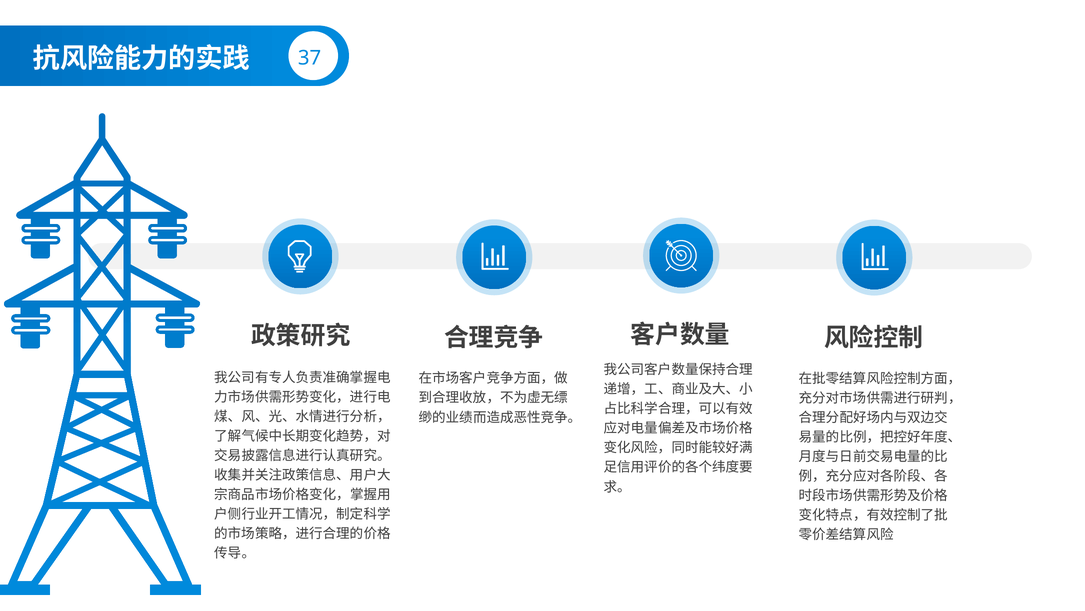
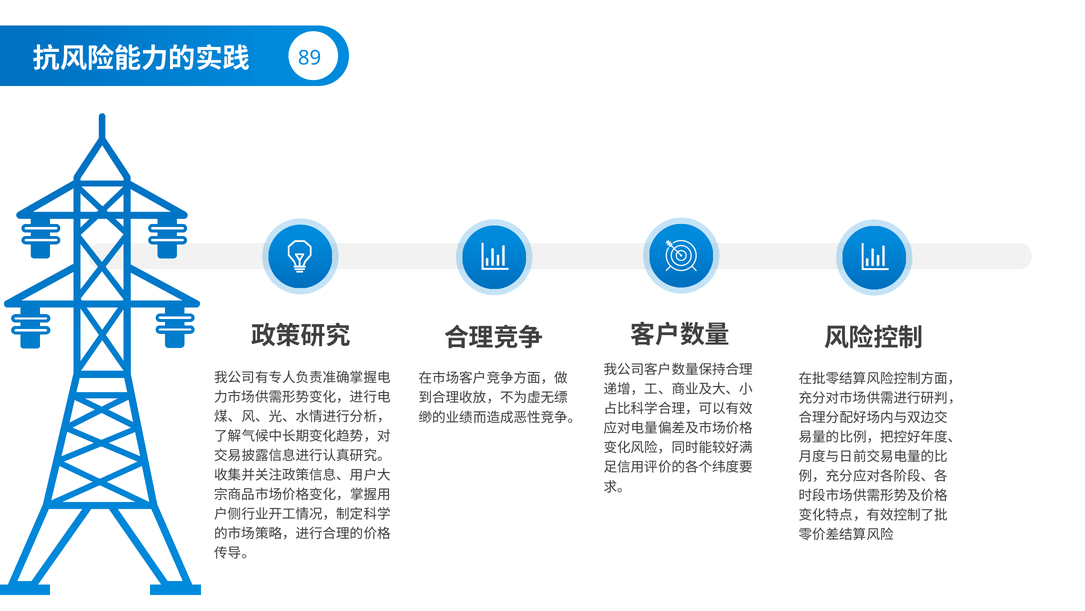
37: 37 -> 89 (310, 58)
